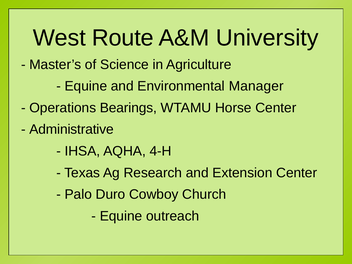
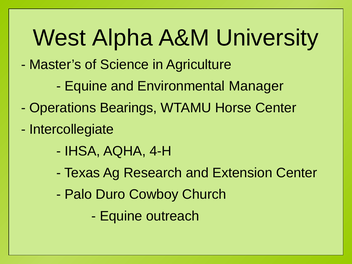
Route: Route -> Alpha (123, 38)
Administrative: Administrative -> Intercollegiate (72, 129)
